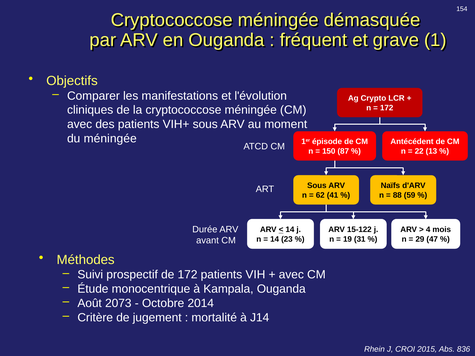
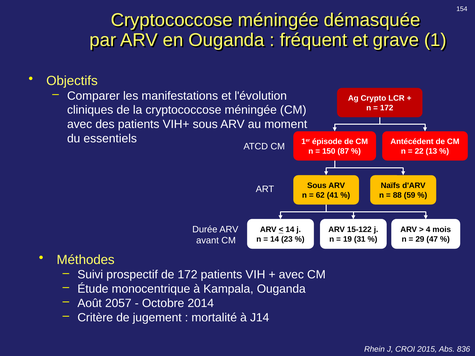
du méningée: méningée -> essentiels (110, 139)
2073: 2073 -> 2057 (118, 303)
